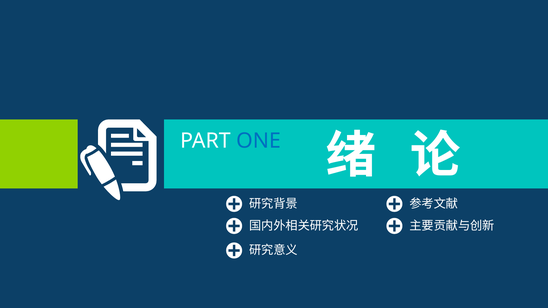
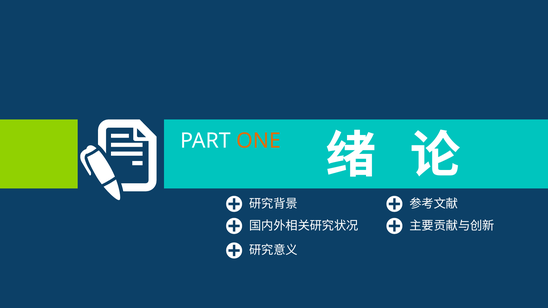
ONE colour: blue -> orange (258, 141)
